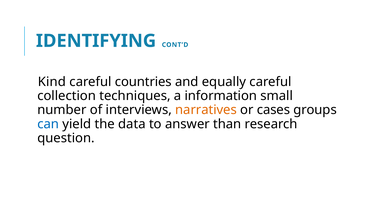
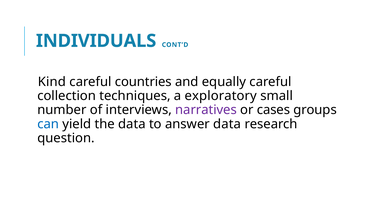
IDENTIFYING: IDENTIFYING -> INDIVIDUALS (96, 41)
information: information -> exploratory (221, 96)
narratives colour: orange -> purple (206, 110)
answer than: than -> data (227, 124)
